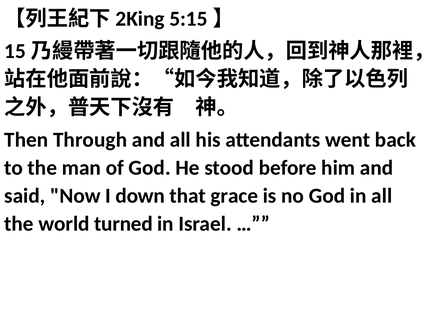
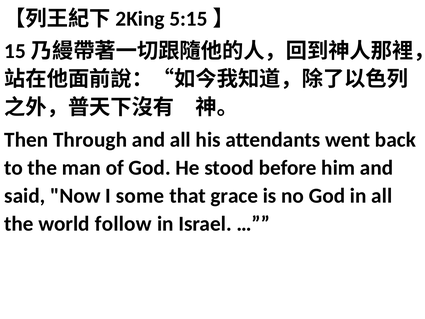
down: down -> some (140, 196)
turned: turned -> follow (123, 224)
